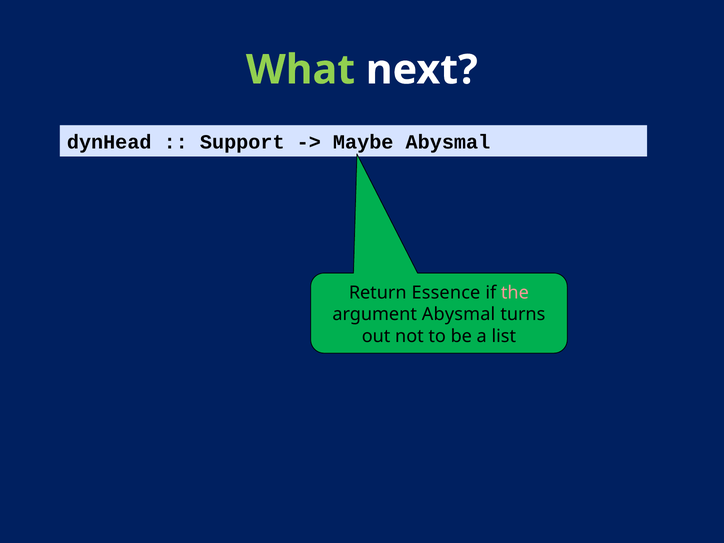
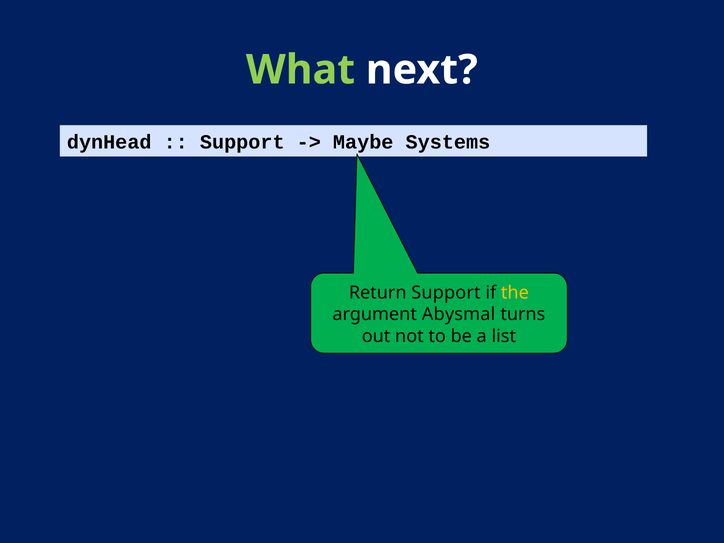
Maybe Abysmal: Abysmal -> Systems (448, 142)
Return Essence: Essence -> Support (446, 293)
the colour: pink -> yellow (515, 293)
